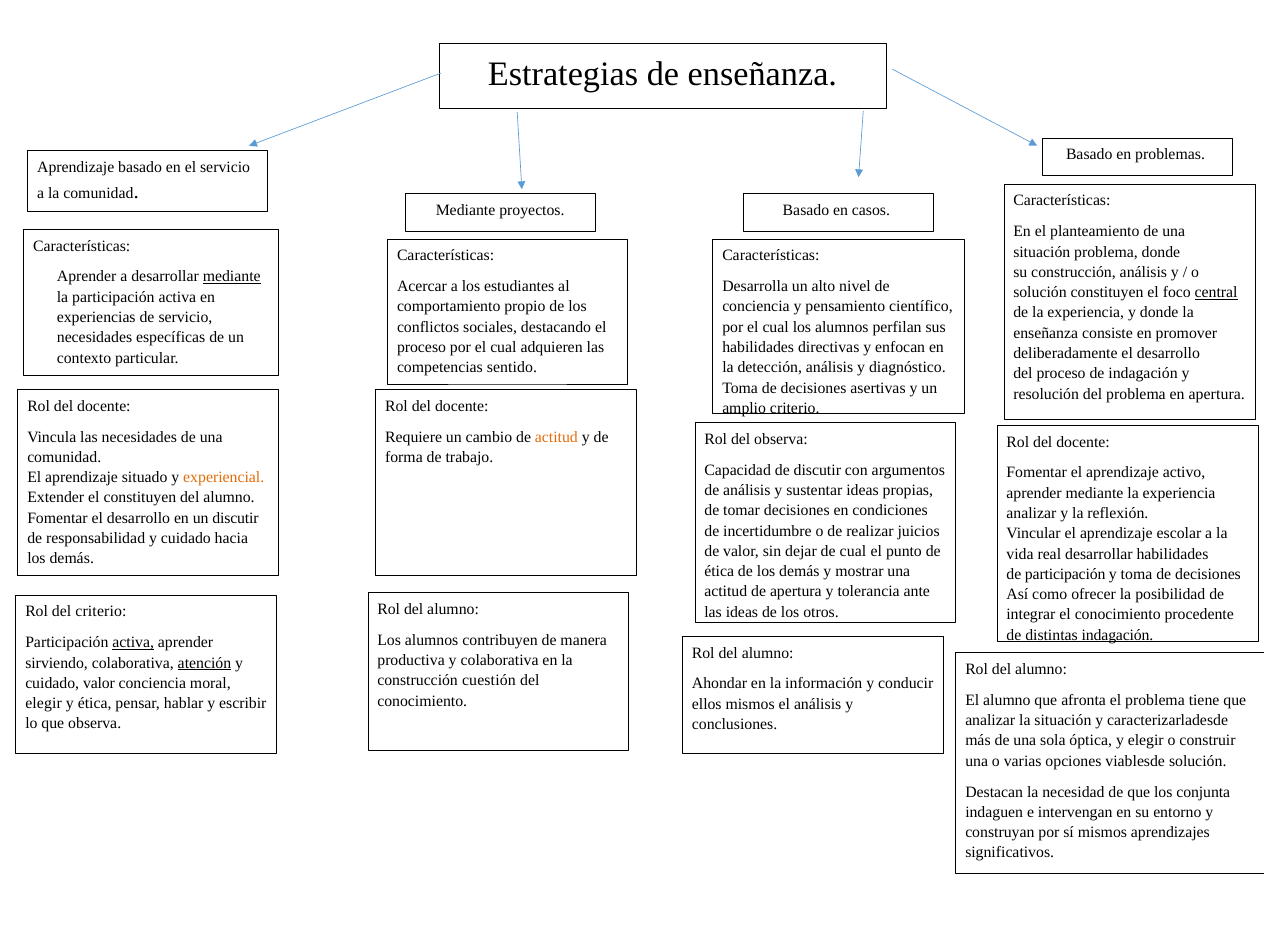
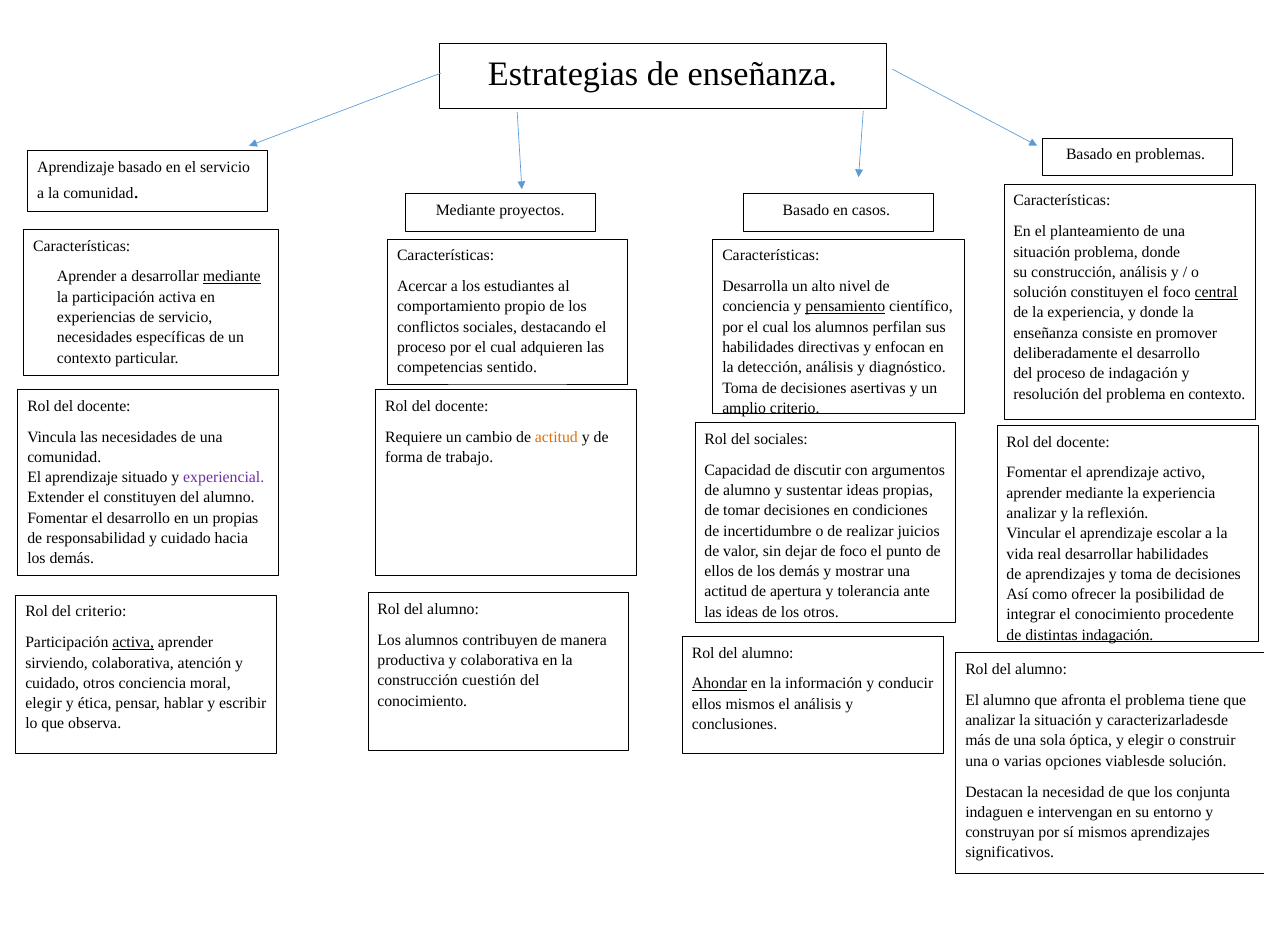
pensamiento underline: none -> present (845, 307)
en apertura: apertura -> contexto (1217, 394)
del observa: observa -> sociales (781, 439)
experiencial colour: orange -> purple (224, 478)
de análisis: análisis -> alumno (747, 490)
un discutir: discutir -> propias (235, 518)
de cual: cual -> foco (853, 551)
ética: ética -> ellos (719, 571)
de participación: participación -> aprendizajes (1065, 574)
atención underline: present -> none (205, 663)
cuidado valor: valor -> otros (99, 683)
Ahondar underline: none -> present (720, 684)
